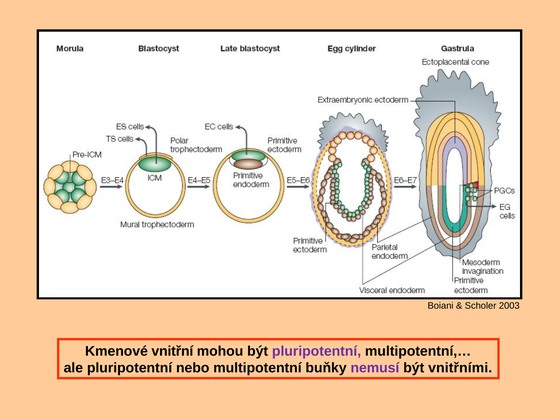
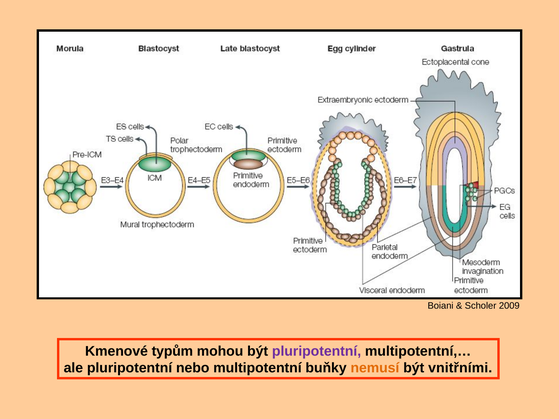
2003: 2003 -> 2009 (509, 306)
vnitřní: vnitřní -> typům (172, 351)
nemusí colour: purple -> orange (375, 368)
